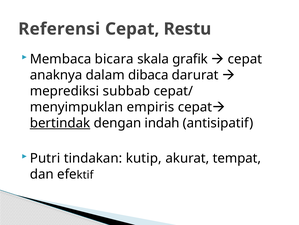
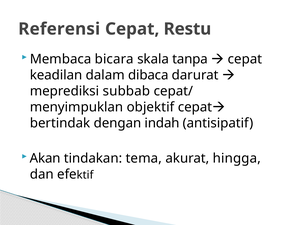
grafik: grafik -> tanpa (190, 59)
anaknya: anaknya -> keadilan (56, 75)
empiris: empiris -> objektif (150, 107)
bertindak underline: present -> none (60, 123)
Putri: Putri -> Akan (45, 158)
kutip: kutip -> tema (144, 158)
tempat: tempat -> hingga (237, 158)
